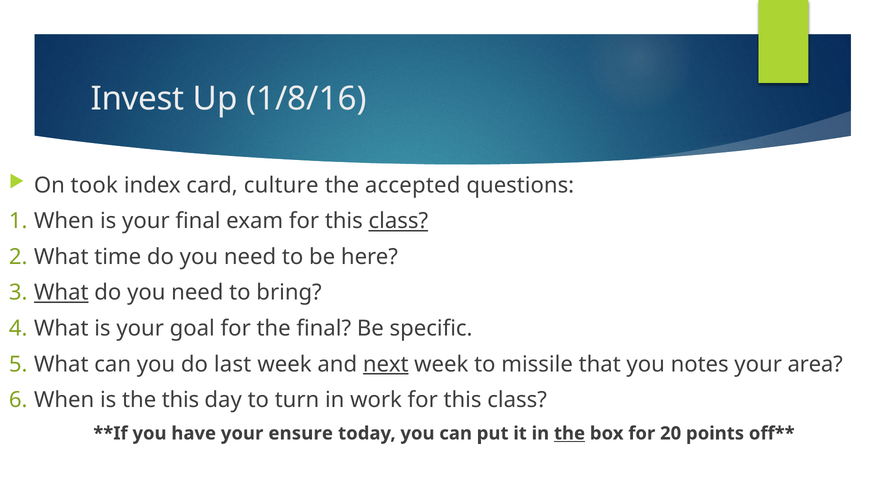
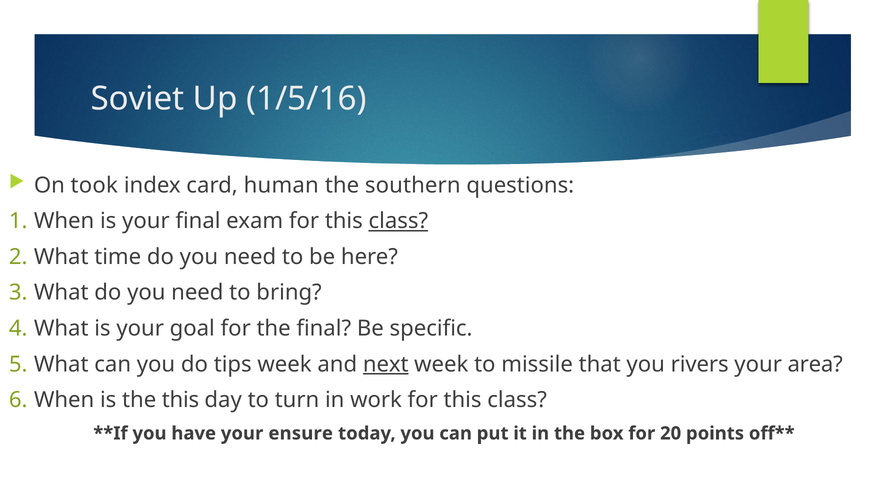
Invest: Invest -> Soviet (137, 99)
1/8/16: 1/8/16 -> 1/5/16 (306, 99)
culture: culture -> human (281, 185)
accepted: accepted -> southern (413, 185)
What underline: present -> none (61, 293)
last: last -> tips (233, 365)
notes: notes -> rivers (700, 365)
the underline: present -> none (570, 434)
